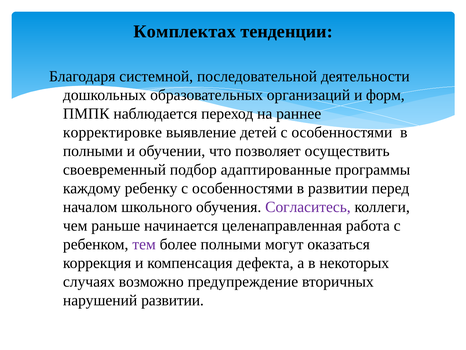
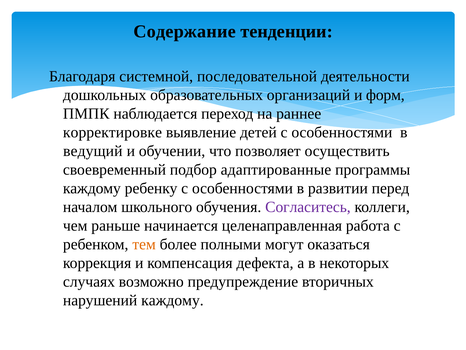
Комплектах: Комплектах -> Содержание (185, 31)
полными: полными -> ведущий (93, 151)
тем colour: purple -> orange (144, 244)
нарушений развитии: развитии -> каждому (172, 300)
